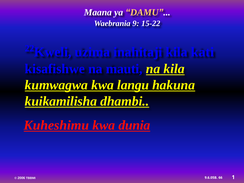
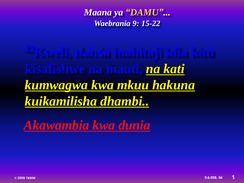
uzima: uzima -> nafasi (92, 52)
na kila: kila -> kati (174, 69)
langu: langu -> mkuu (133, 85)
Kuheshimu: Kuheshimu -> Akawambia (57, 125)
